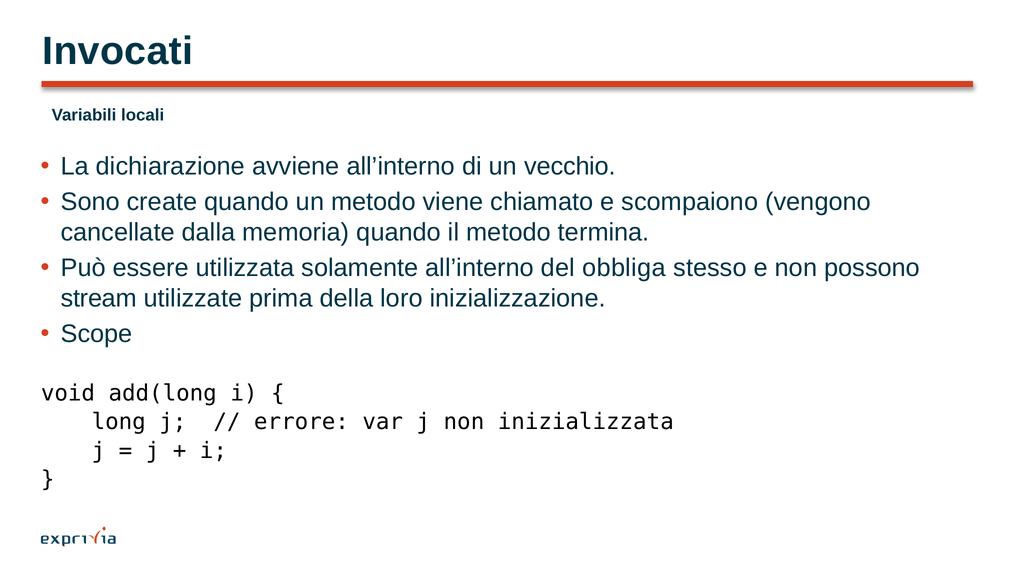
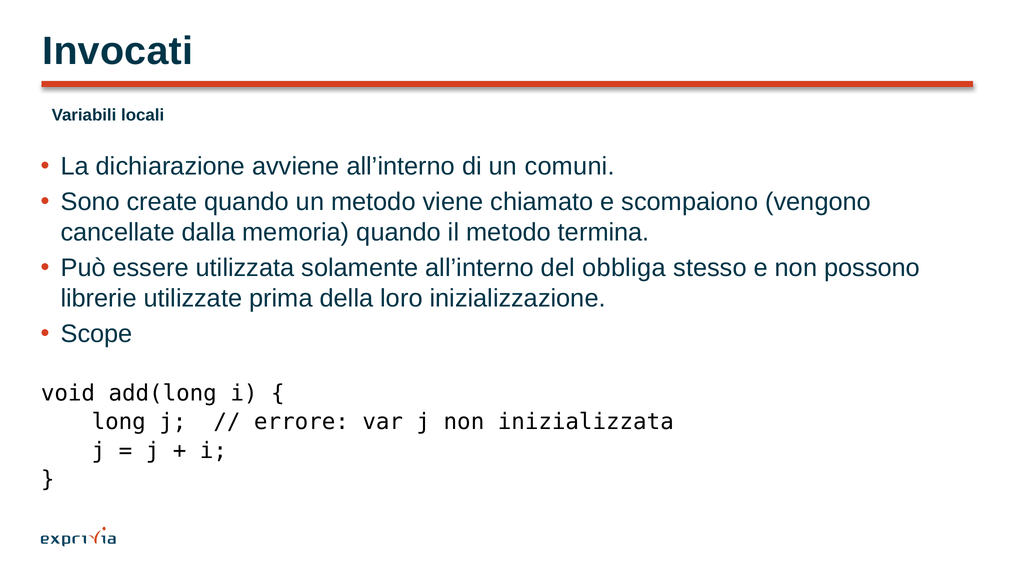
vecchio: vecchio -> comuni (570, 167)
stream: stream -> librerie (99, 299)
